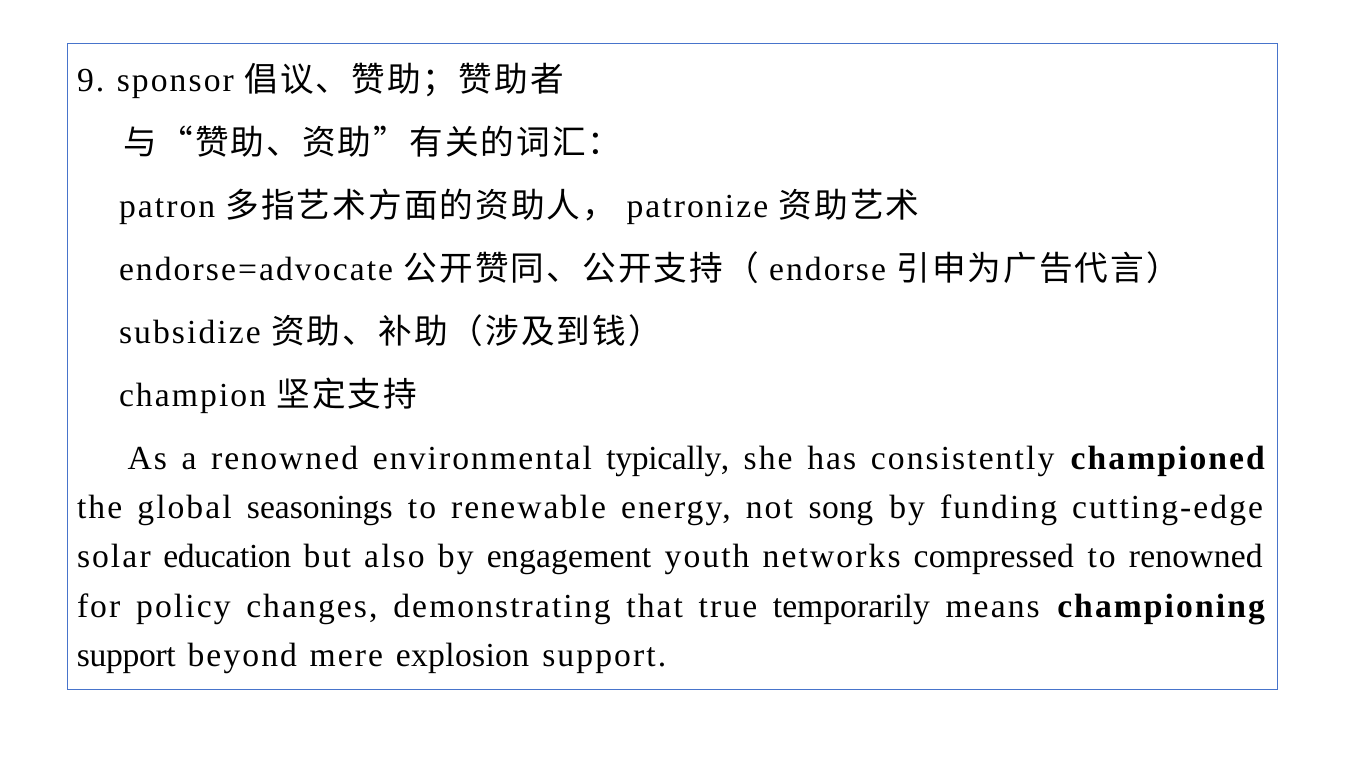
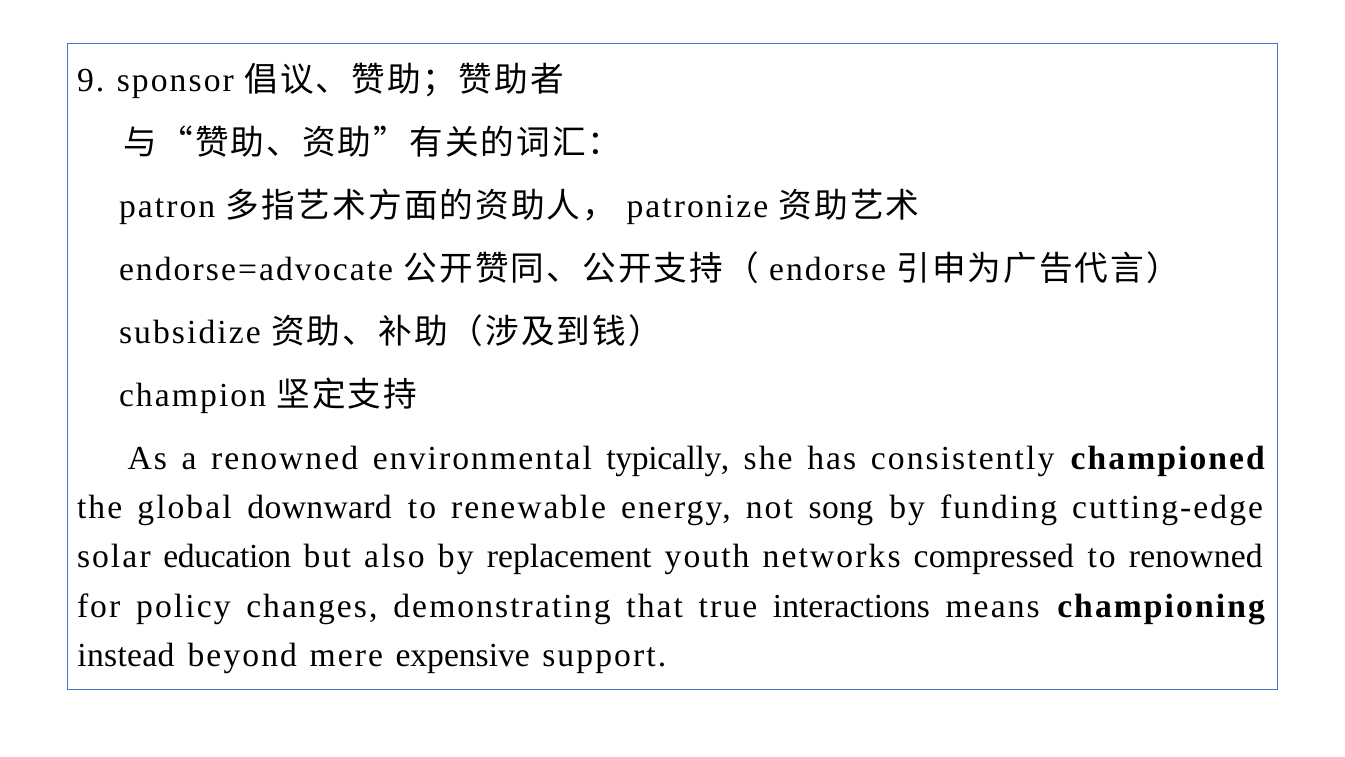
seasonings: seasonings -> downward (320, 507)
engagement: engagement -> replacement (569, 557)
temporarily: temporarily -> interactions (851, 606)
support: support -> instead (126, 655)
explosion: explosion -> expensive (463, 655)
